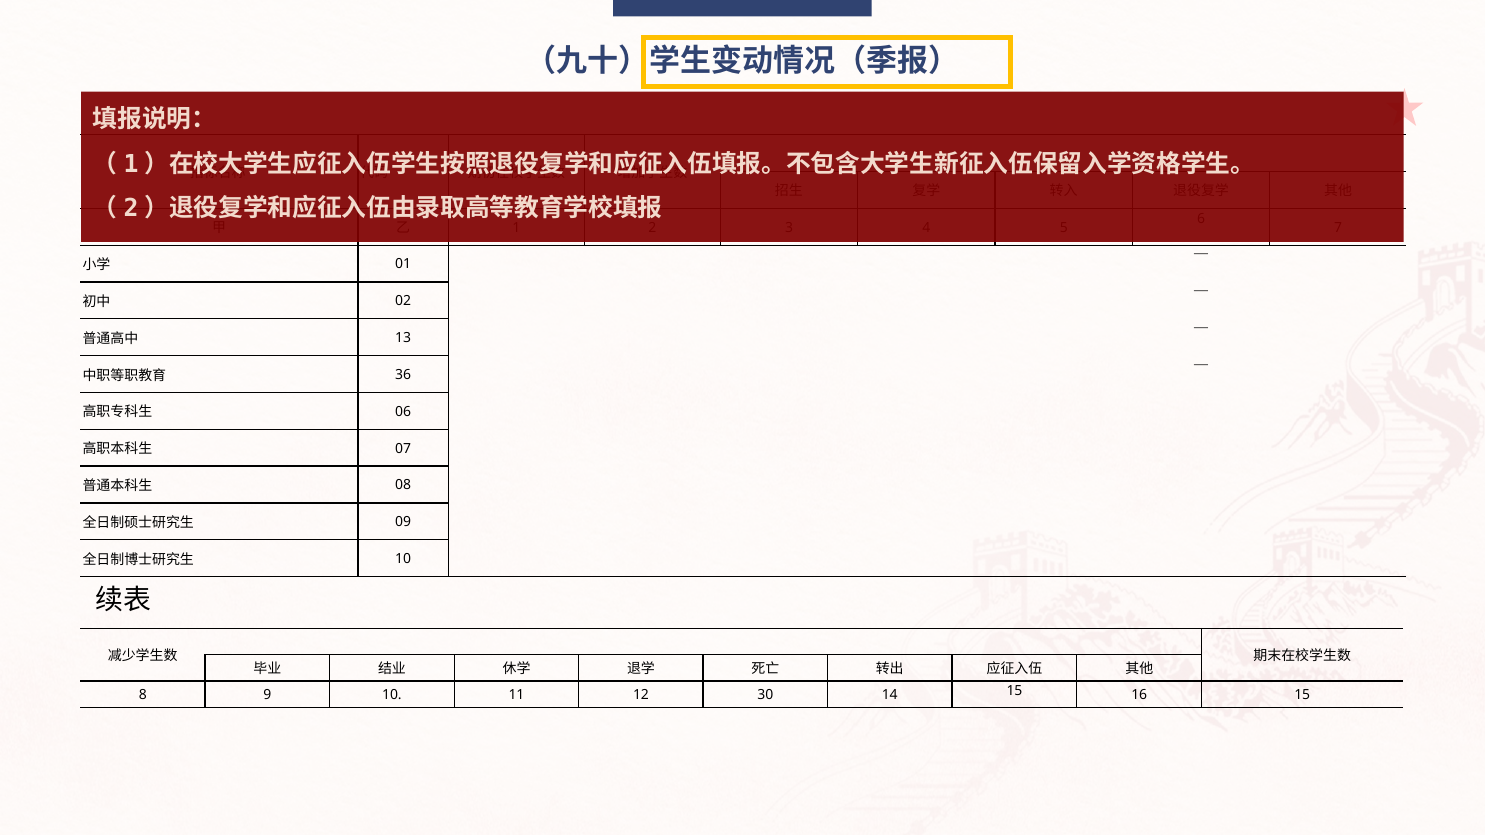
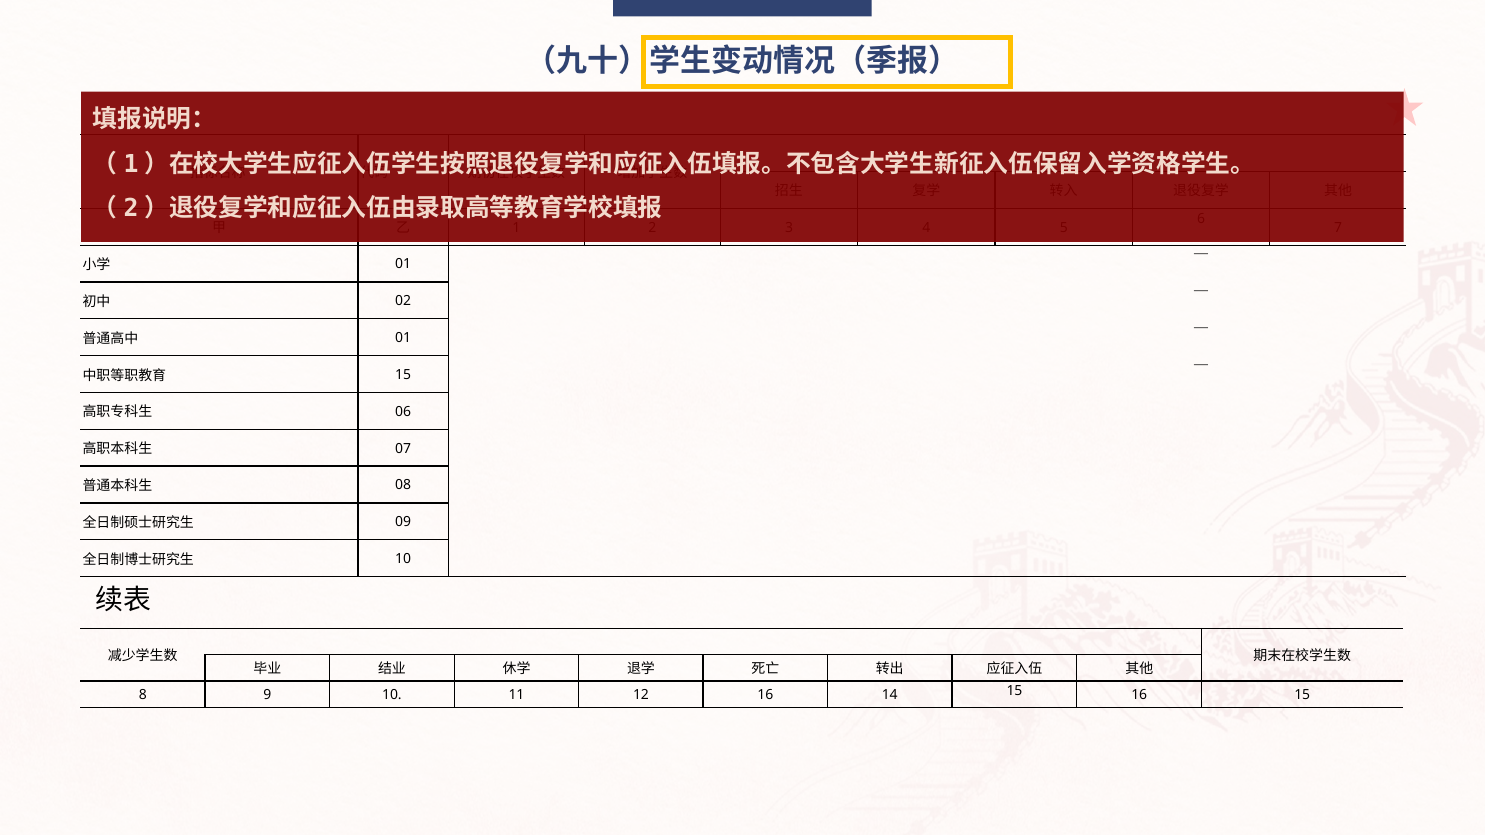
13: 13 -> 01 (403, 338)
36: 36 -> 15 (403, 375)
12 30: 30 -> 16 (765, 695)
